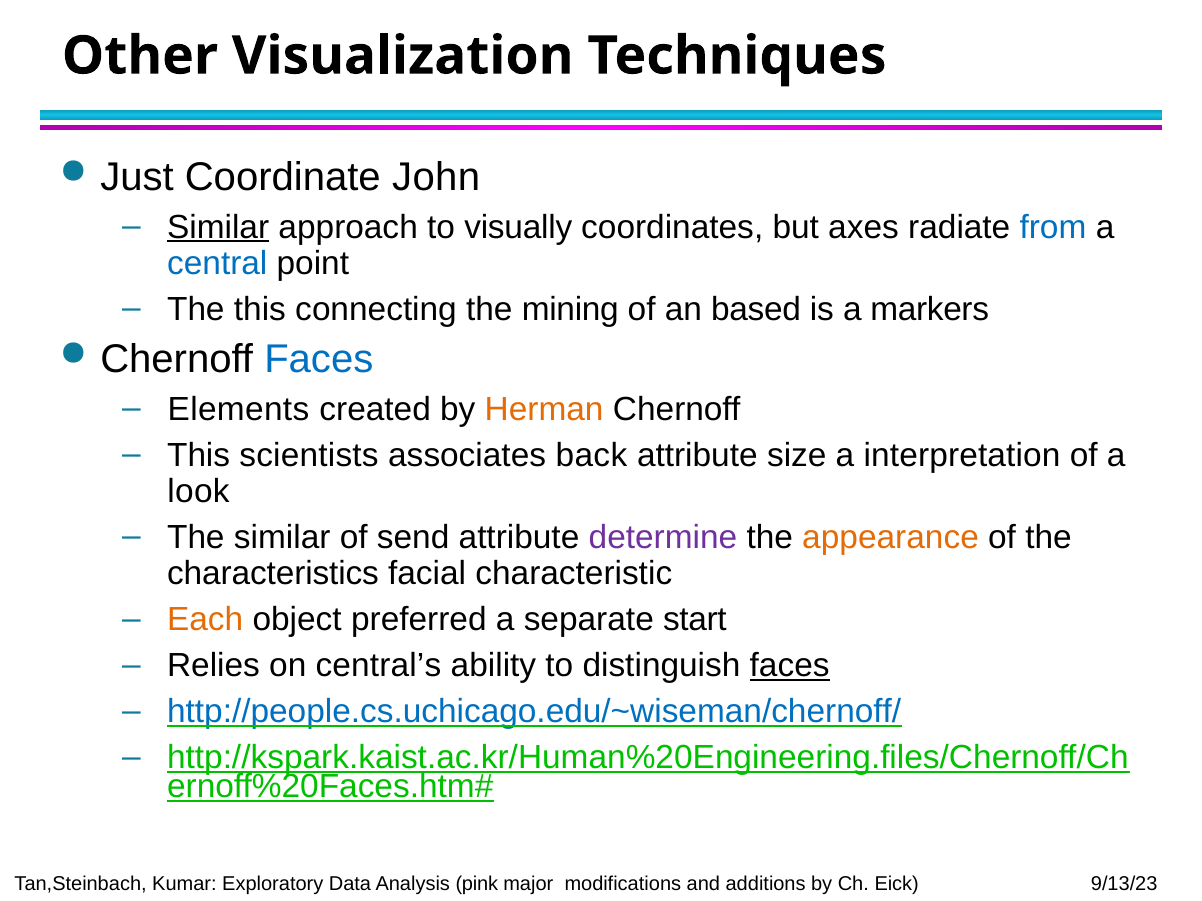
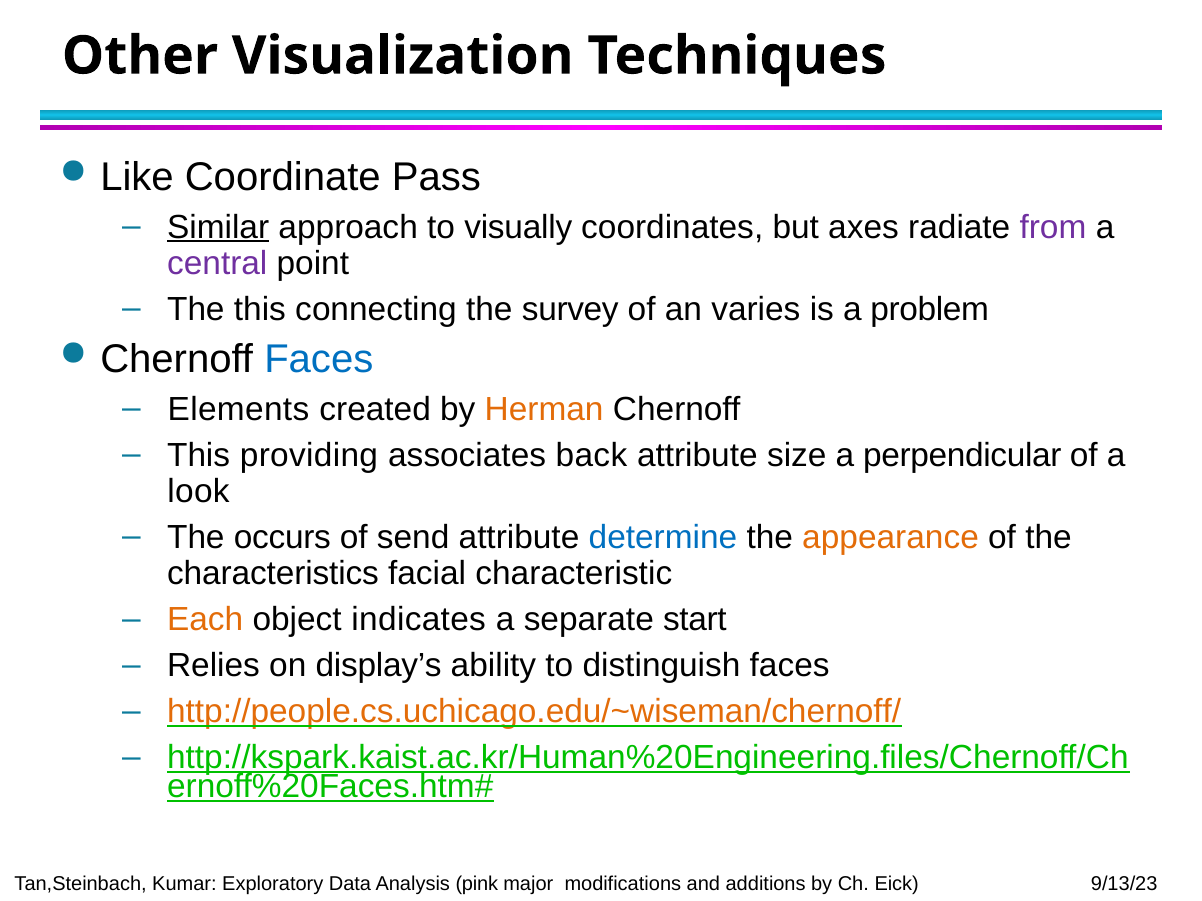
Just: Just -> Like (137, 177)
John: John -> Pass (436, 177)
from colour: blue -> purple (1053, 227)
central colour: blue -> purple (217, 263)
mining: mining -> survey (570, 309)
based: based -> varies (756, 309)
markers: markers -> problem (930, 309)
scientists: scientists -> providing (309, 455)
interpretation: interpretation -> perpendicular (962, 455)
The similar: similar -> occurs (282, 538)
determine colour: purple -> blue (663, 538)
preferred: preferred -> indicates (419, 620)
central’s: central’s -> display’s (379, 666)
faces underline: present -> none (790, 666)
http://people.cs.uchicago.edu/~wiseman/chernoff/ colour: blue -> orange (534, 712)
